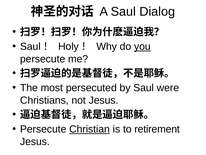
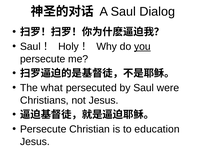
most: most -> what (52, 88)
Christian underline: present -> none (90, 129)
retirement: retirement -> education (157, 129)
